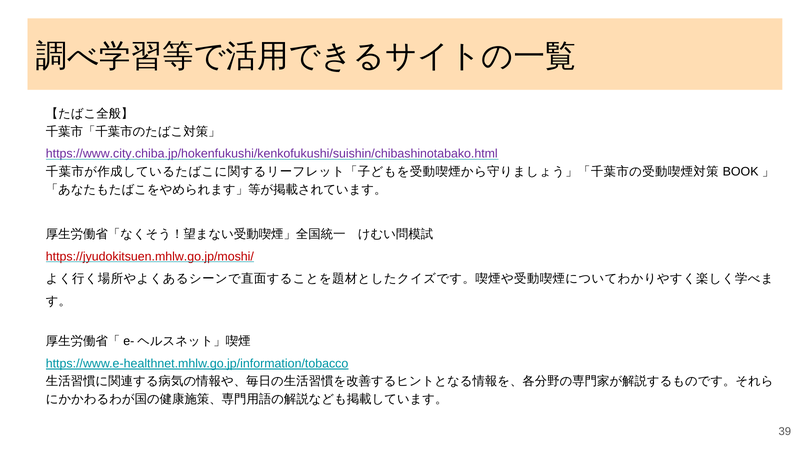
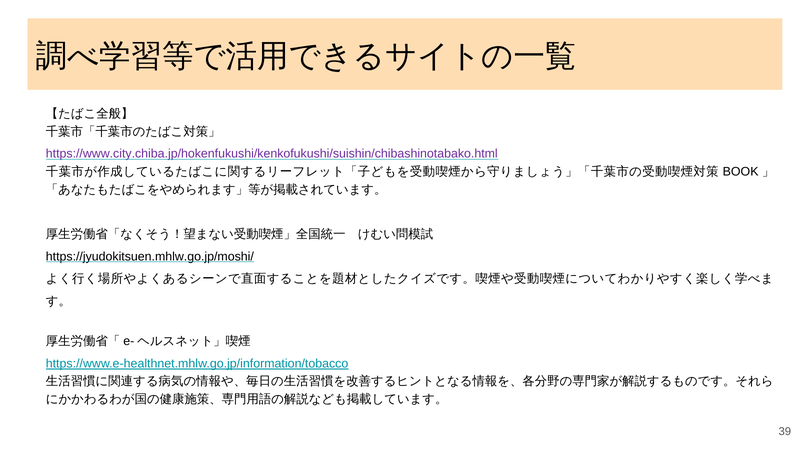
https://jyudokitsuen.mhlw.go.jp/moshi/ colour: red -> black (150, 256)
